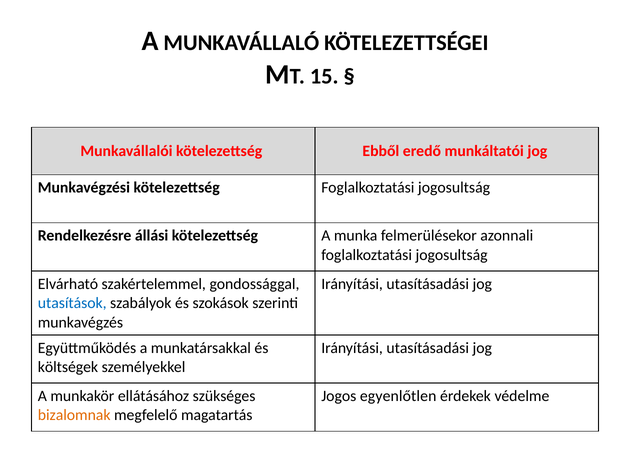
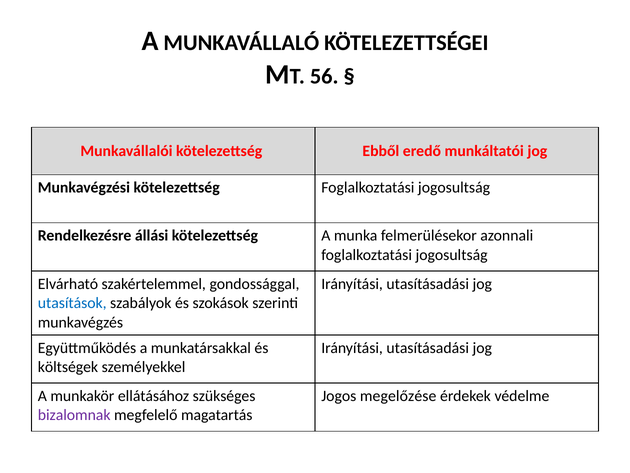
15: 15 -> 56 (324, 76)
egyenlőtlen: egyenlőtlen -> megelőzése (398, 396)
bizalomnak colour: orange -> purple (74, 415)
